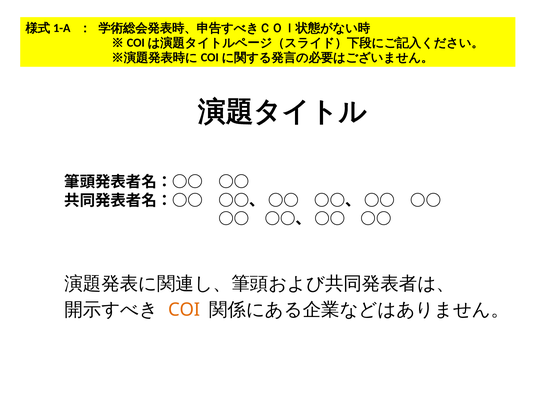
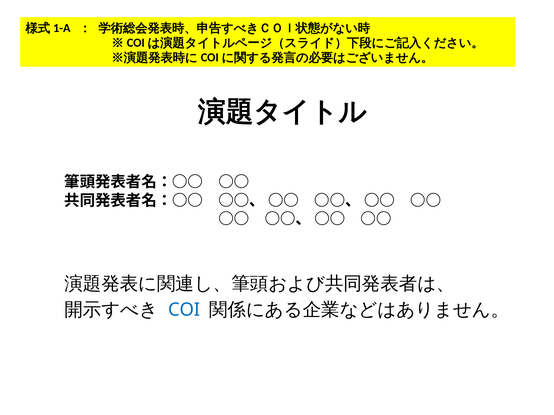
COI colour: orange -> blue (184, 310)
